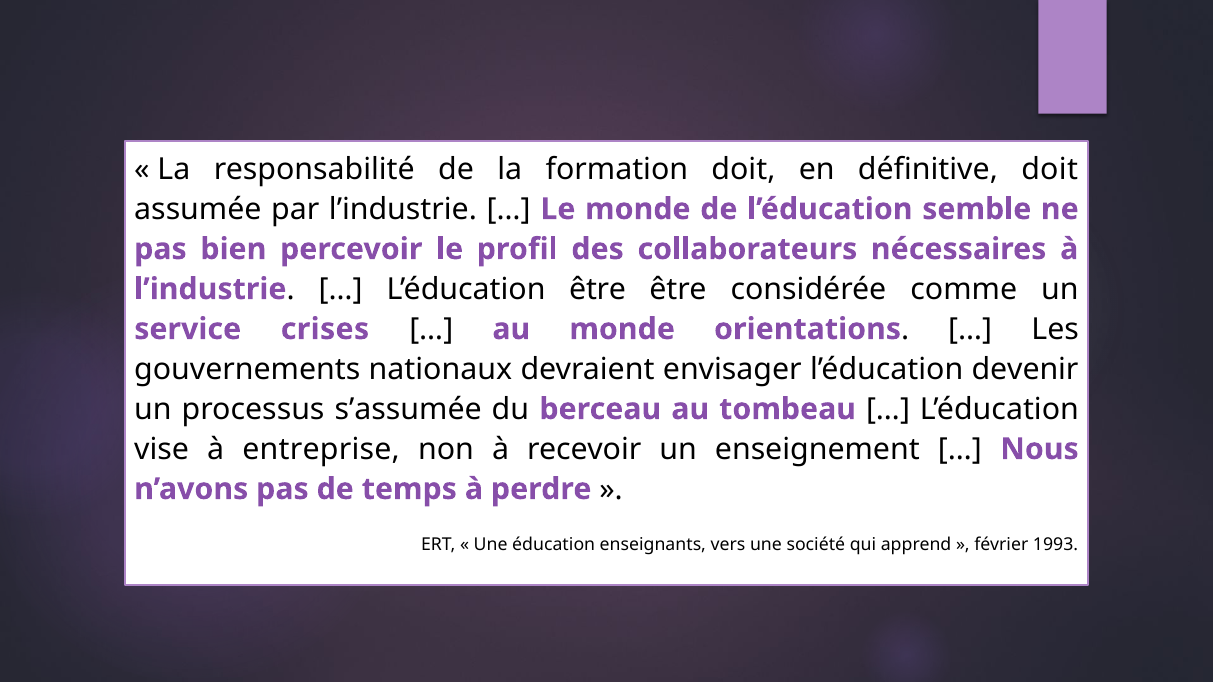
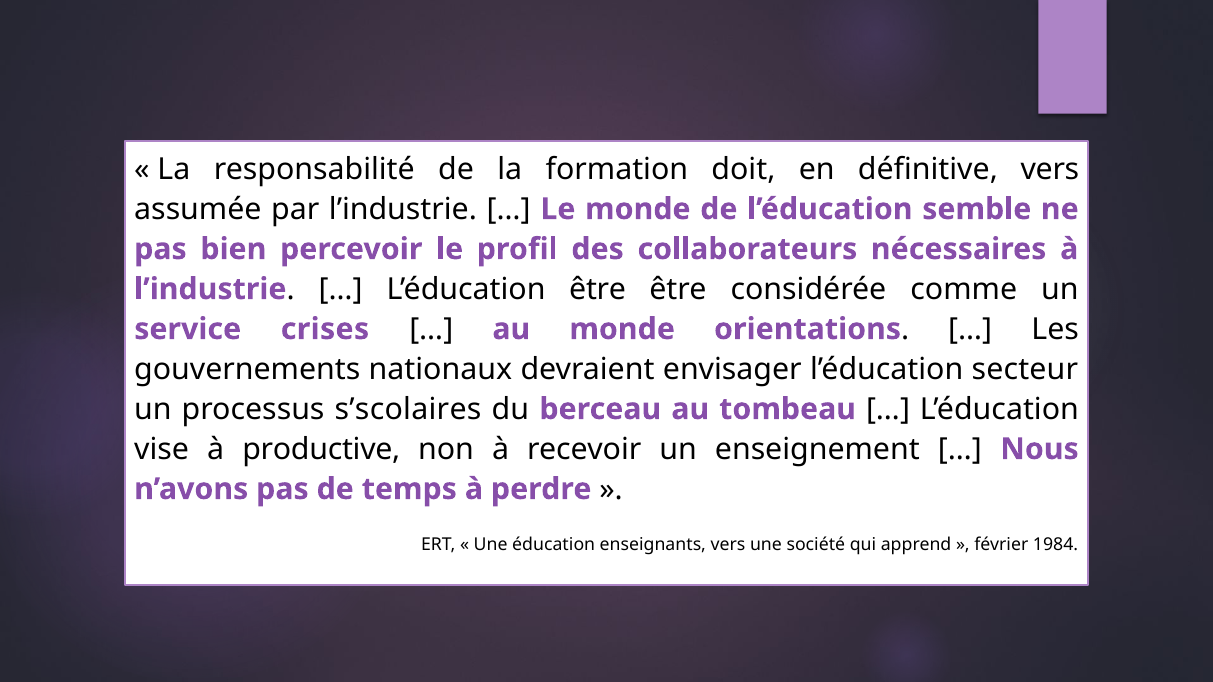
définitive doit: doit -> vers (1050, 169)
devenir: devenir -> secteur (1025, 369)
s’assumée: s’assumée -> s’scolaires (408, 409)
entreprise: entreprise -> productive (321, 449)
1993: 1993 -> 1984 (1056, 544)
